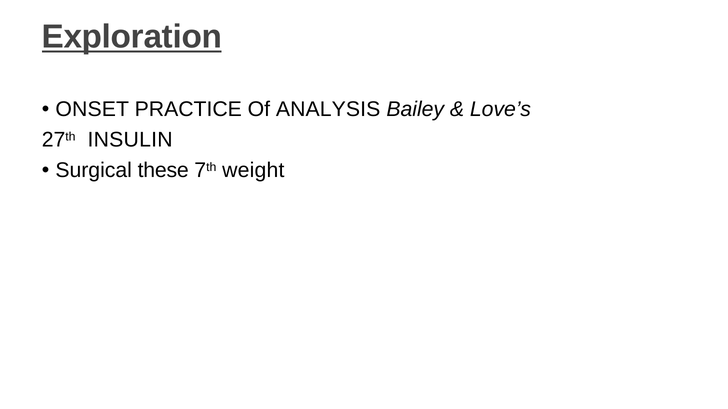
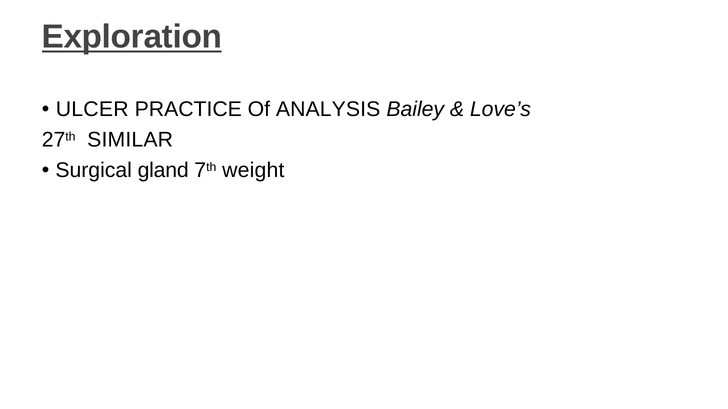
ONSET: ONSET -> ULCER (92, 110)
INSULIN: INSULIN -> SIMILAR (130, 140)
these: these -> gland (163, 171)
